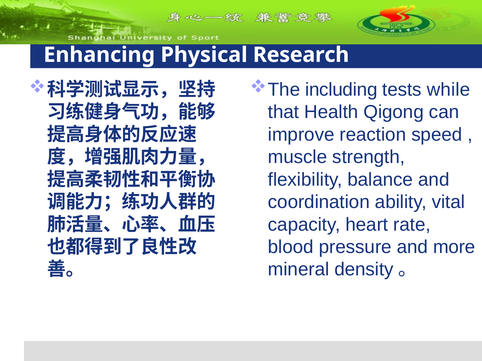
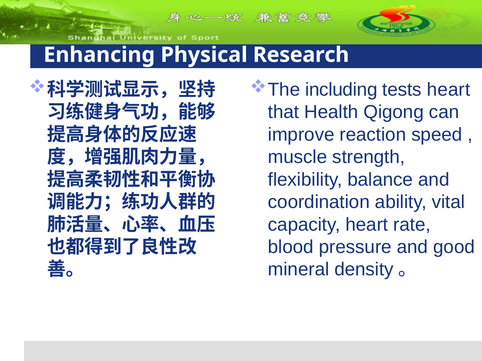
tests while: while -> heart (449, 90)
more: more -> good (454, 247)
